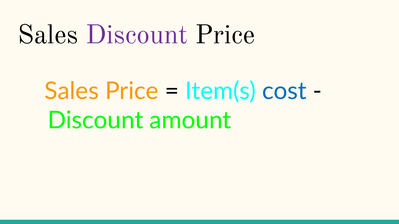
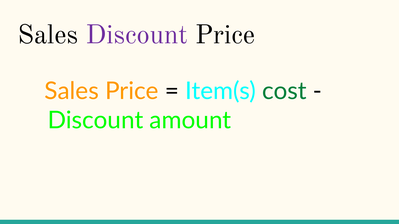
cost colour: blue -> green (284, 91)
